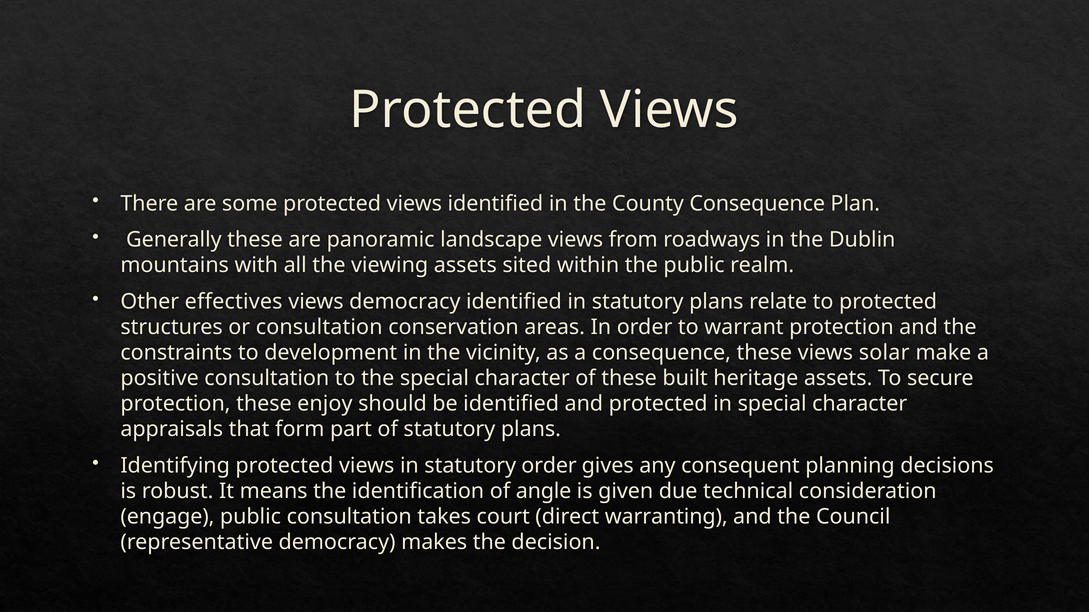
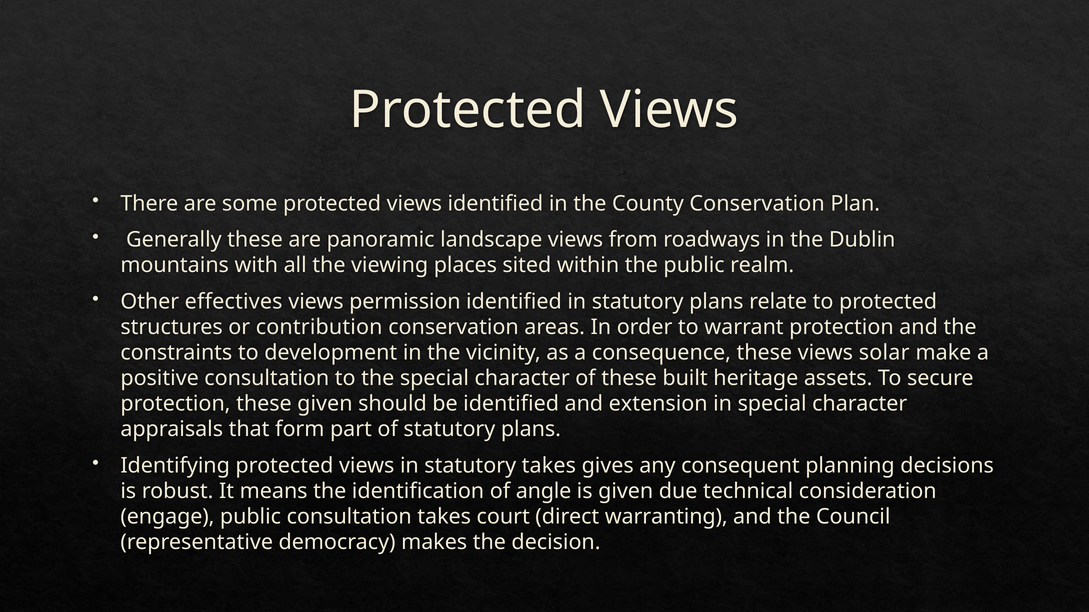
County Consequence: Consequence -> Conservation (757, 204)
viewing assets: assets -> places (465, 266)
views democracy: democracy -> permission (405, 302)
or consultation: consultation -> contribution (319, 327)
these enjoy: enjoy -> given (325, 404)
and protected: protected -> extension (658, 404)
statutory order: order -> takes (549, 466)
